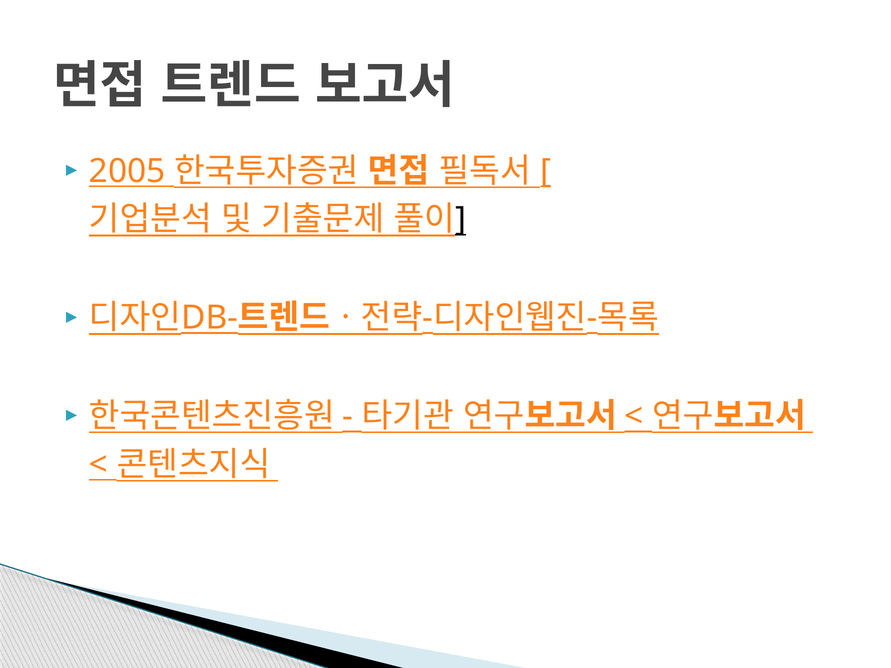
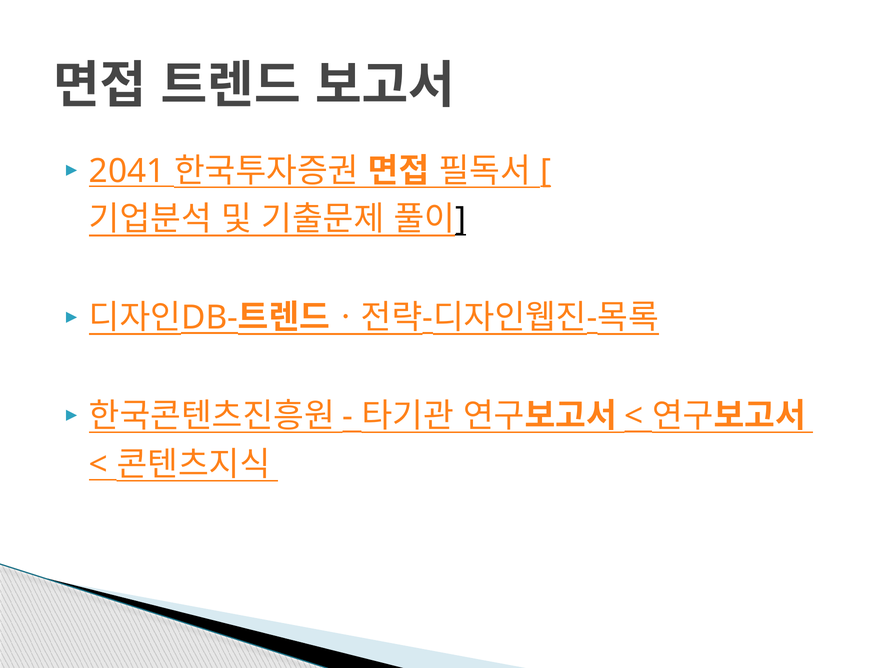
2005: 2005 -> 2041 (127, 171)
